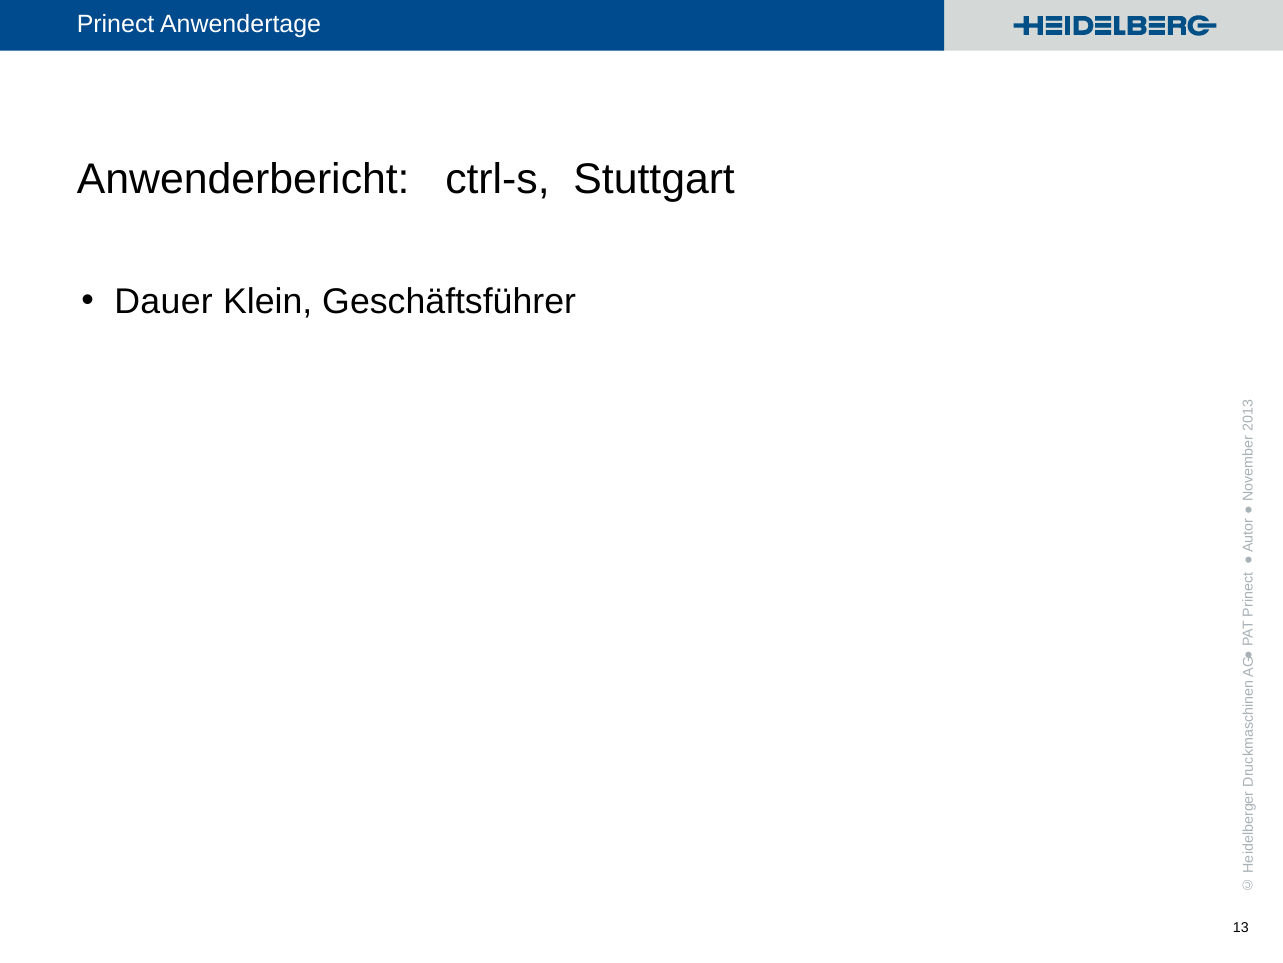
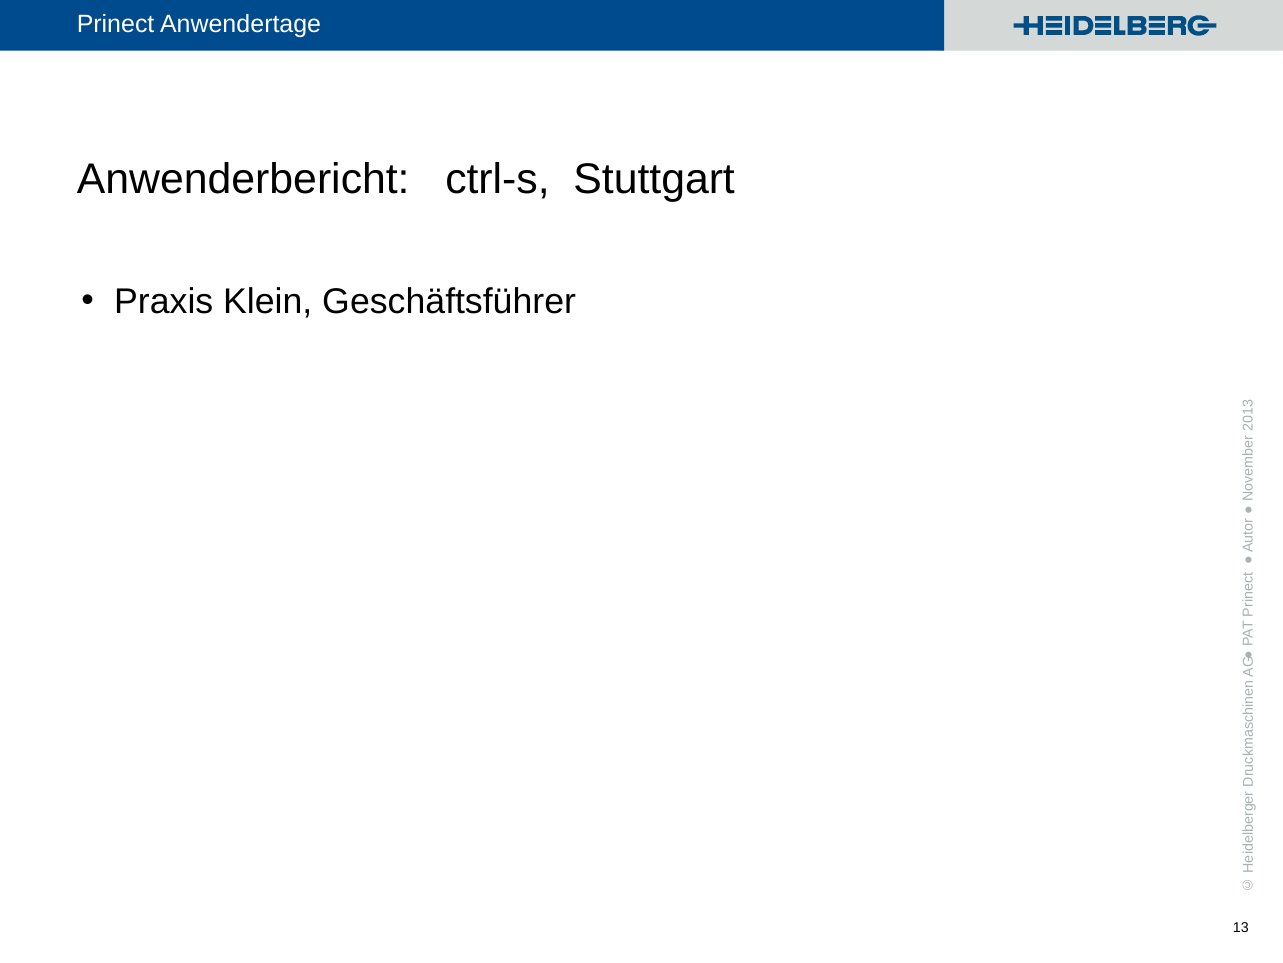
Dauer: Dauer -> Praxis (164, 301)
